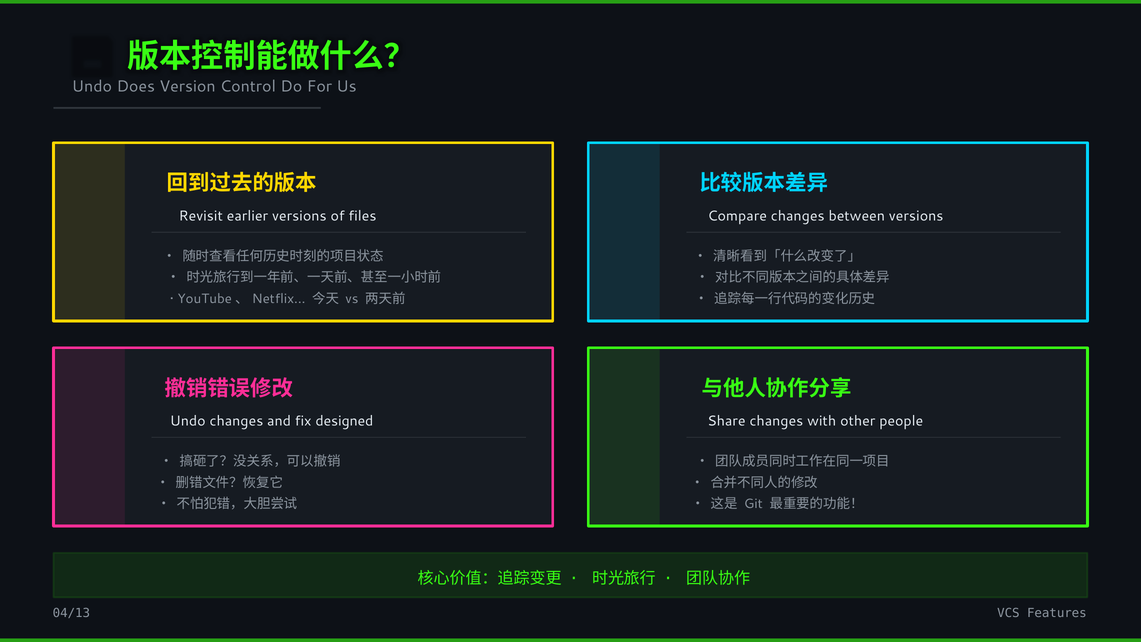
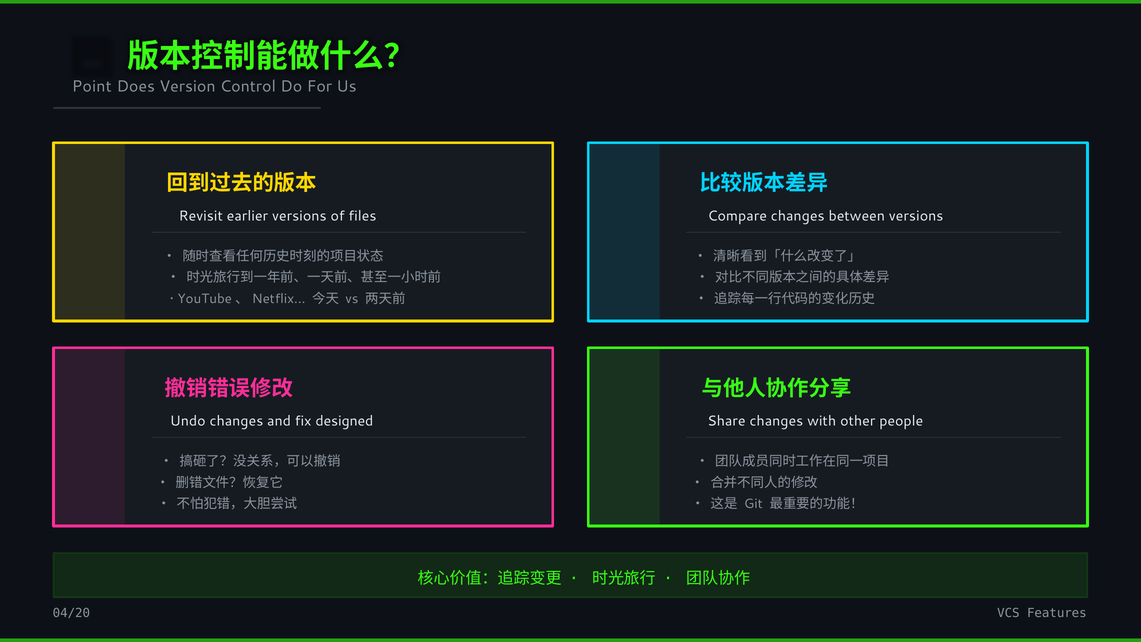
Undo: Undo -> Point (92, 86)
04/13: 04/13 -> 04/20 (71, 613)
